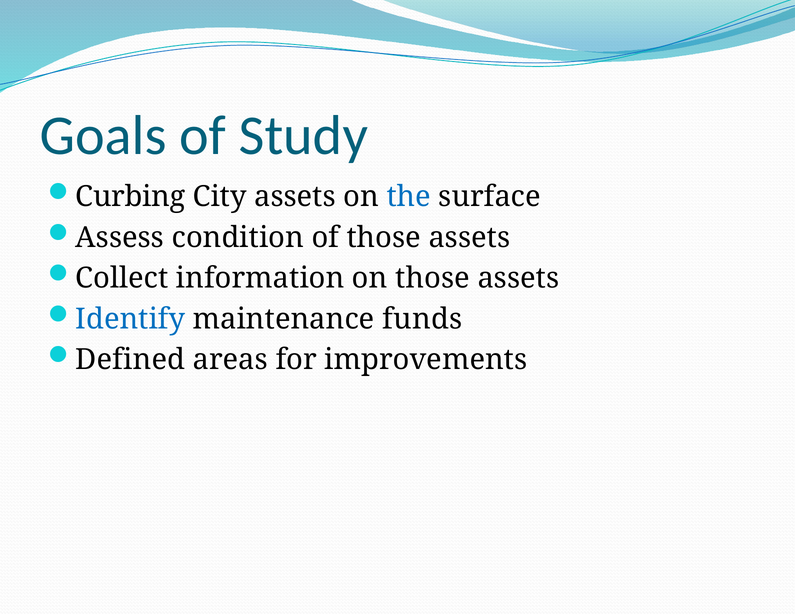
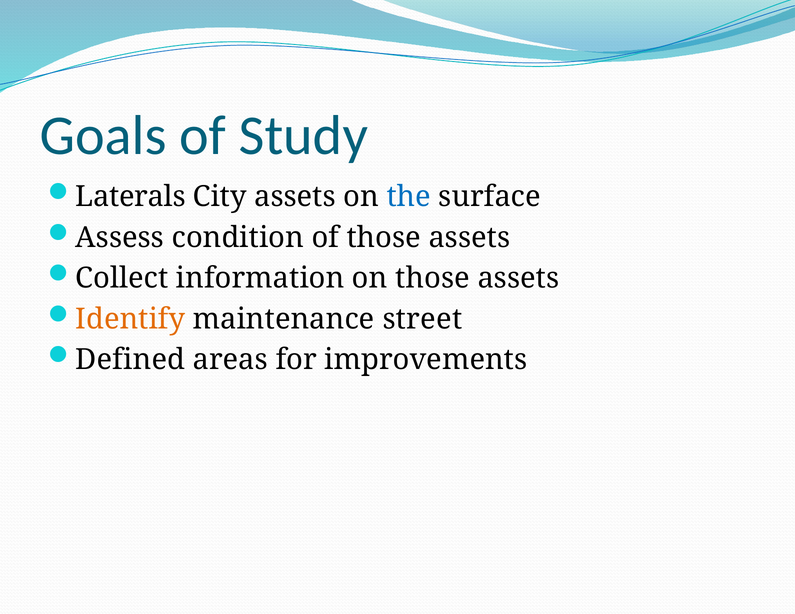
Curbing: Curbing -> Laterals (130, 197)
Identify colour: blue -> orange (130, 319)
funds: funds -> street (422, 319)
